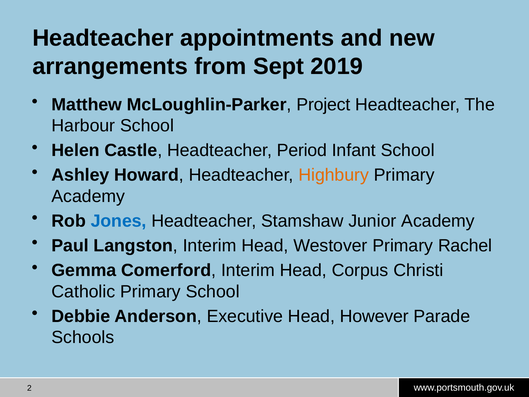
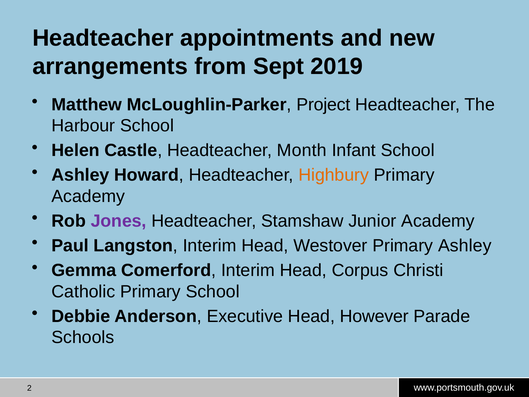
Period: Period -> Month (302, 150)
Jones colour: blue -> purple (119, 221)
Primary Rachel: Rachel -> Ashley (465, 246)
